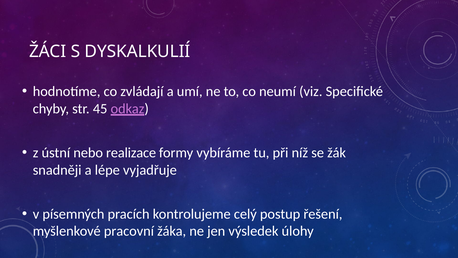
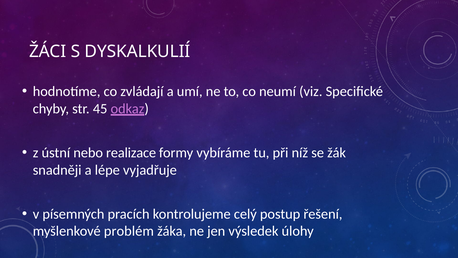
pracovní: pracovní -> problém (129, 231)
